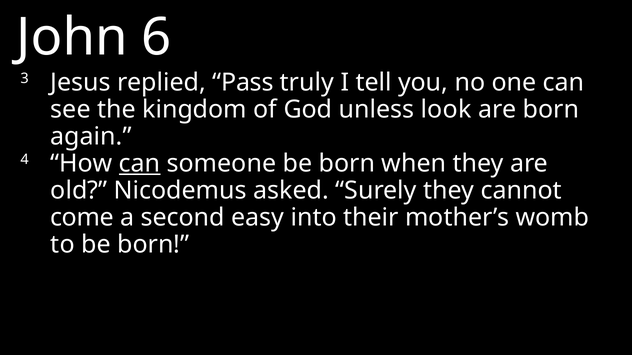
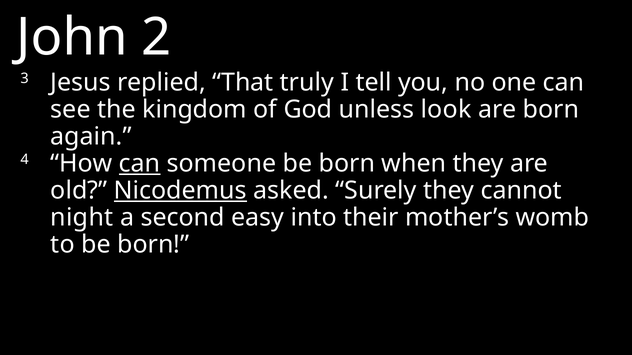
6: 6 -> 2 (157, 38)
Pass: Pass -> That (243, 83)
Nicodemus underline: none -> present (180, 191)
come: come -> night (82, 218)
